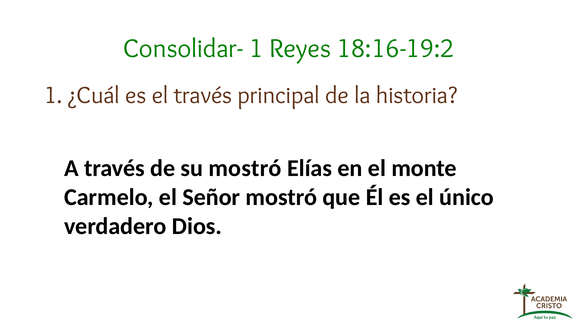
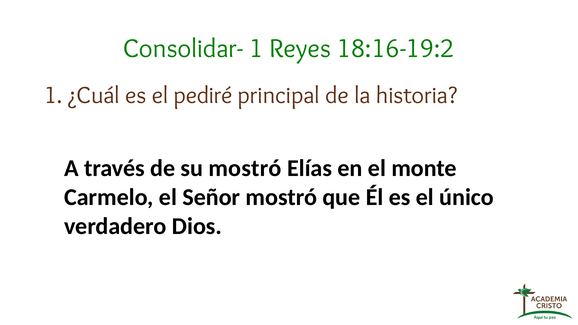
el través: través -> pediré (203, 95)
